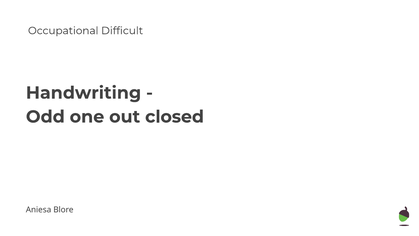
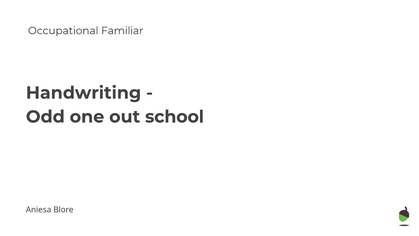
Difficult: Difficult -> Familiar (122, 31)
closed: closed -> school (175, 117)
